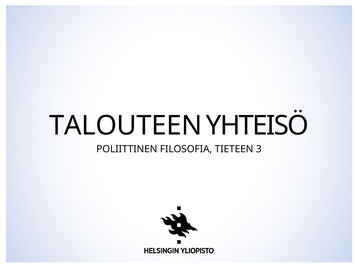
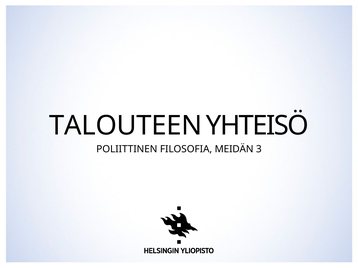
TIETEEN: TIETEEN -> MEIDÄN (234, 149)
